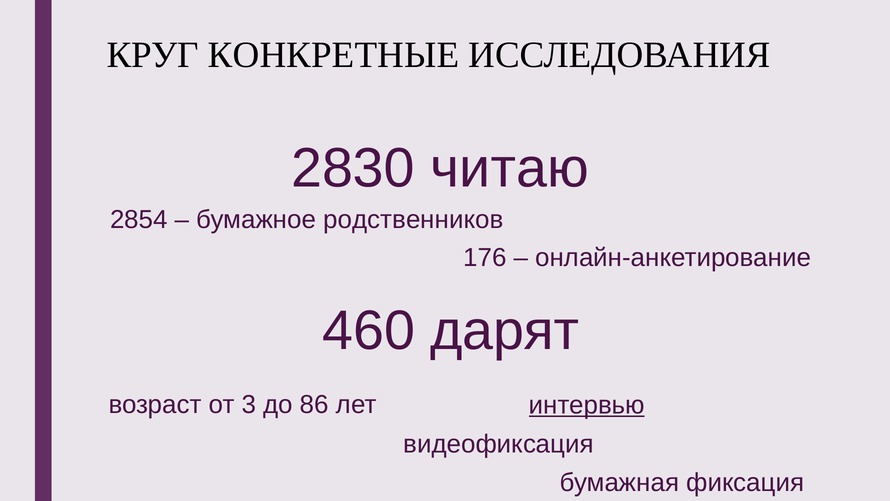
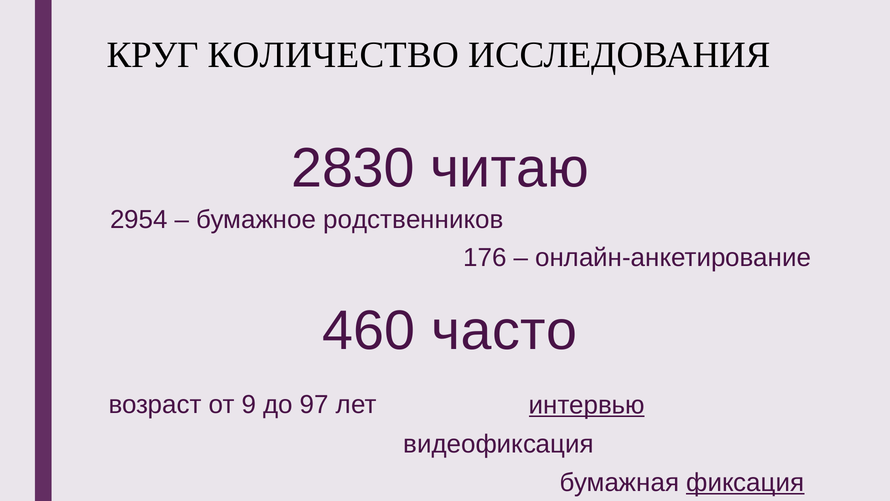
КОНКРЕТНЫЕ: КОНКРЕТНЫЕ -> КОЛИЧЕСТВО (333, 55)
2854: 2854 -> 2954 (139, 219)
дарят: дарят -> часто (504, 331)
3: 3 -> 9 (249, 404)
86: 86 -> 97 (314, 404)
фиксация underline: none -> present (745, 482)
